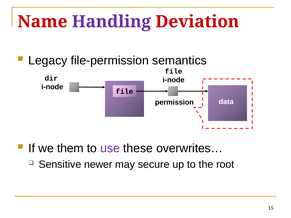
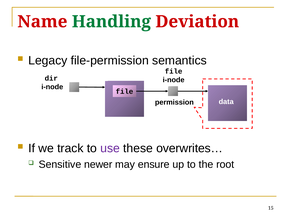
Handling colour: purple -> green (111, 22)
them: them -> track (70, 148)
secure: secure -> ensure (154, 165)
